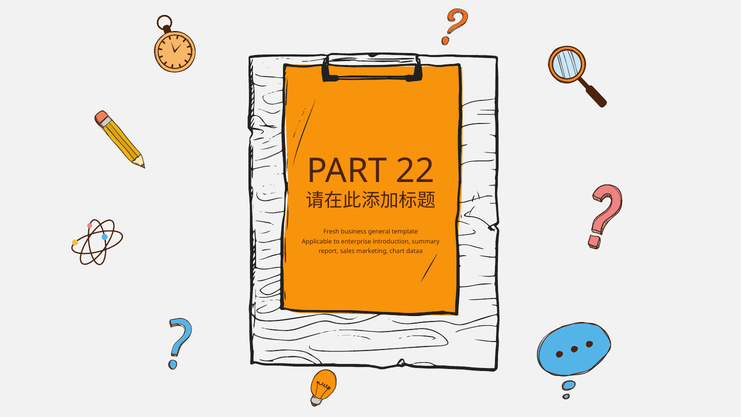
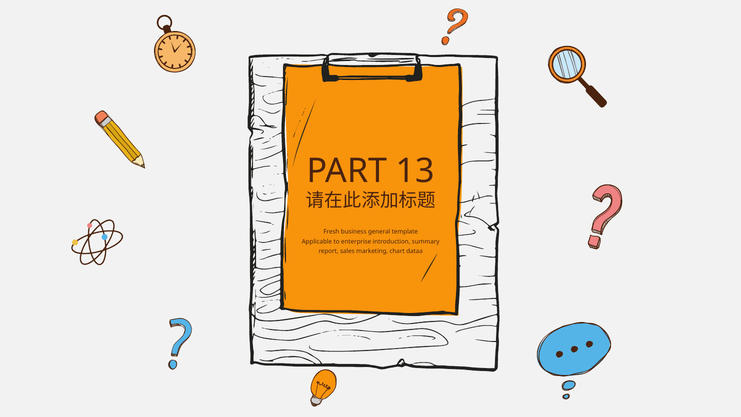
22: 22 -> 13 (415, 171)
